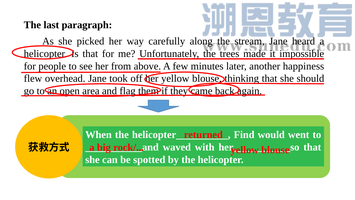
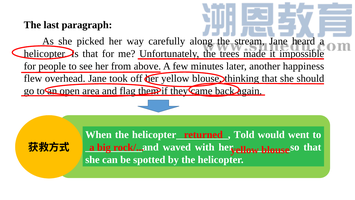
Find: Find -> Told (244, 134)
